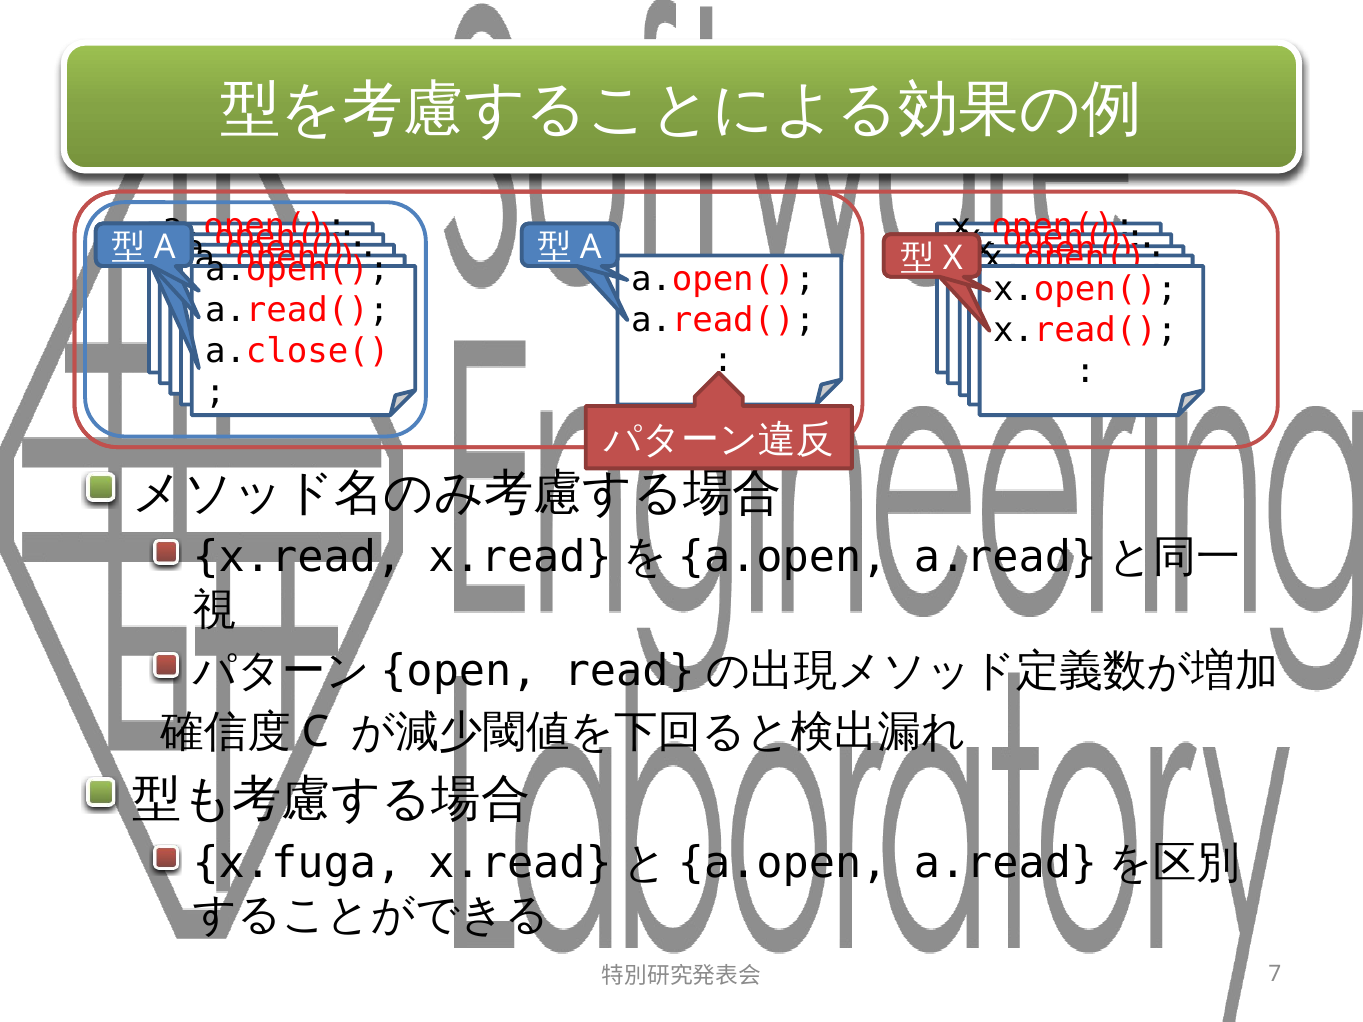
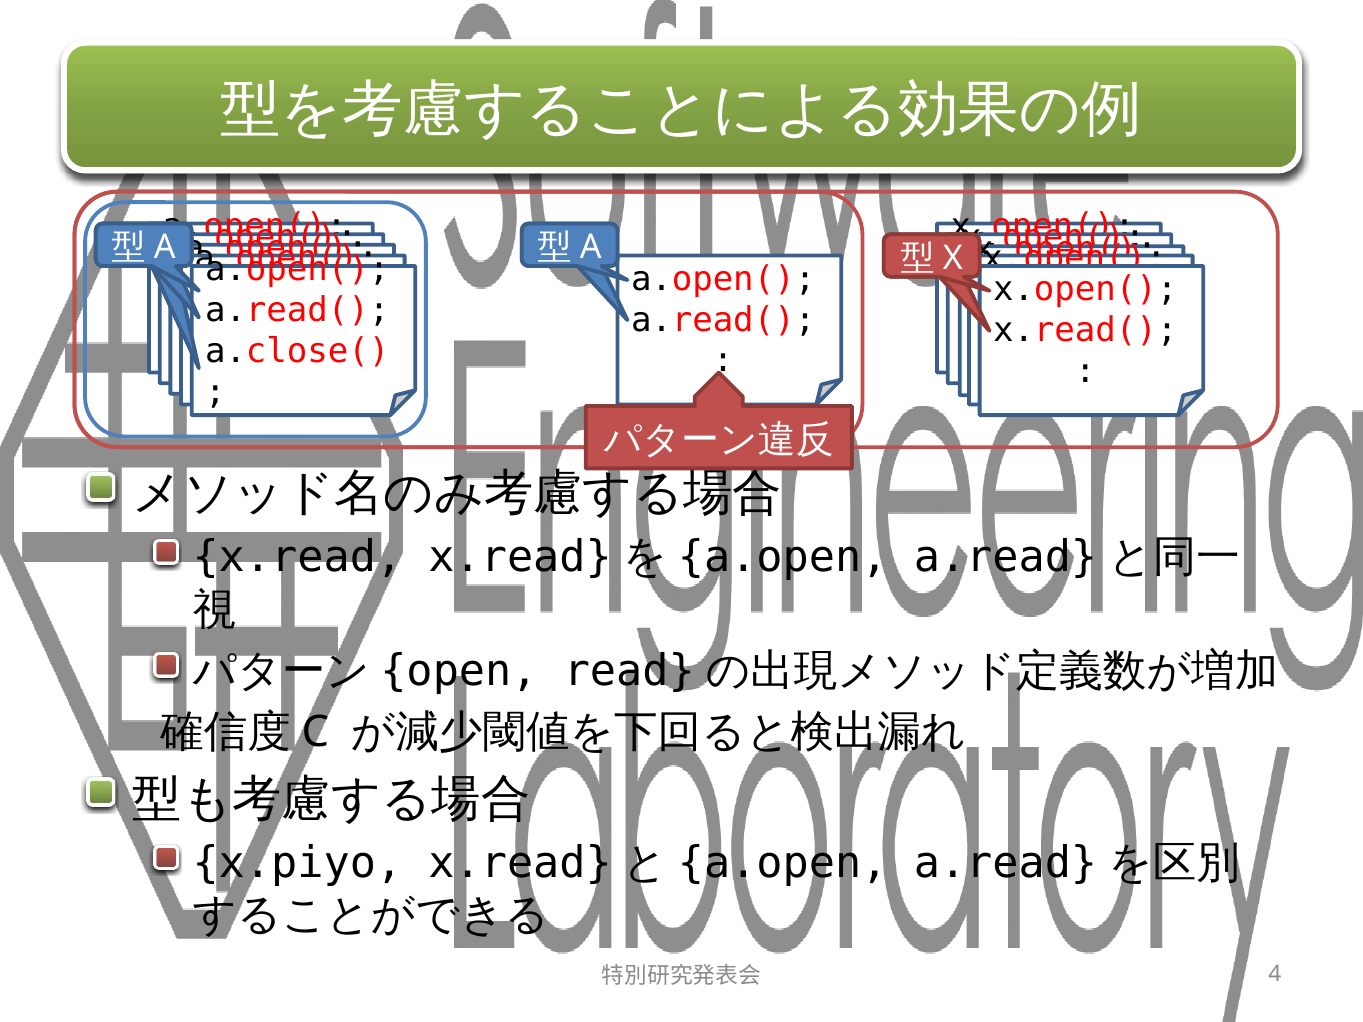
x.fuga: x.fuga -> x.piyo (297, 863)
7: 7 -> 4 (1275, 974)
